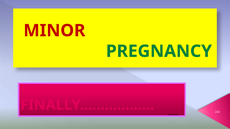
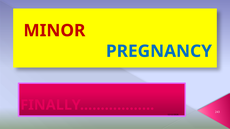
PREGNANCY colour: green -> blue (159, 51)
